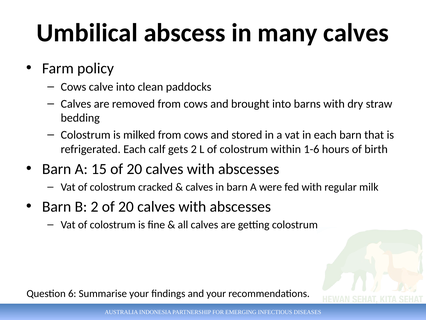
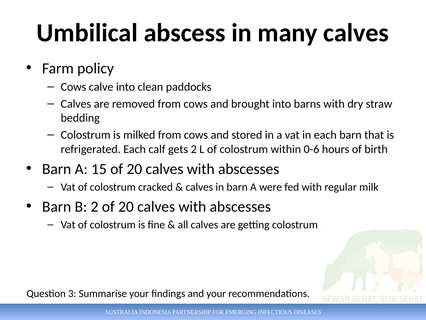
1-6: 1-6 -> 0-6 (312, 149)
6: 6 -> 3 (72, 293)
